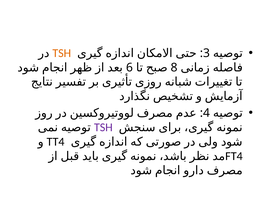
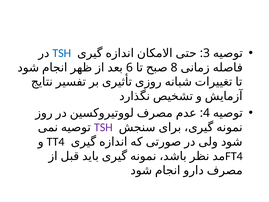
TSH colour: orange -> blue (62, 53)
